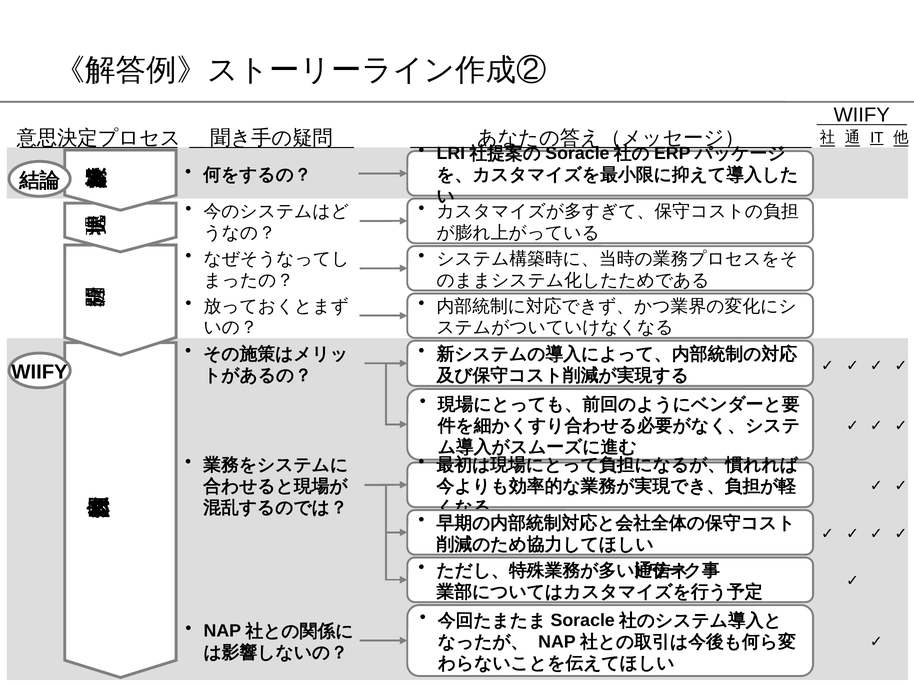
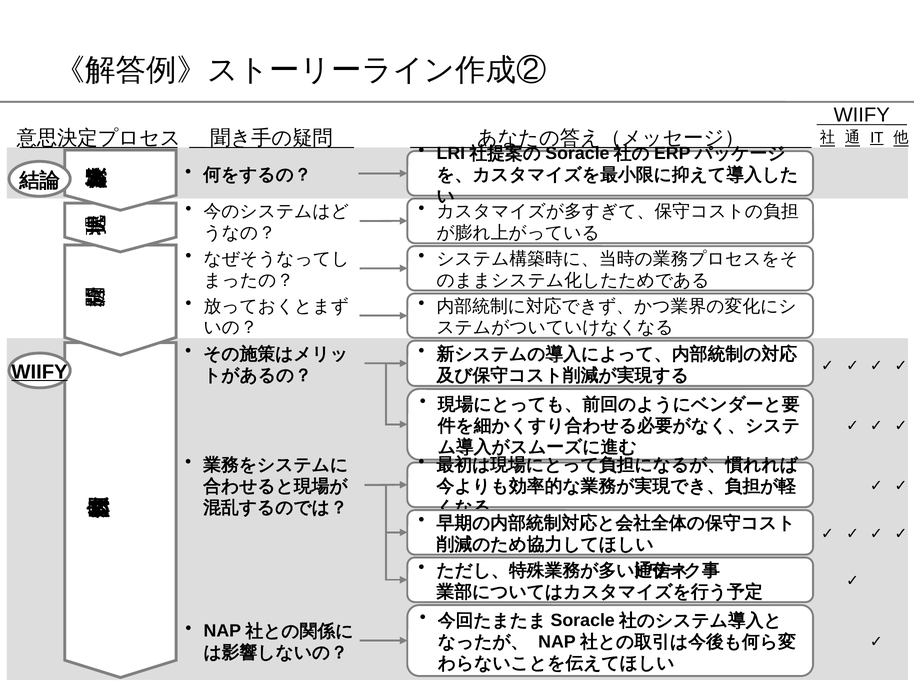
WIIFY underline: none -> present (40, 372)
